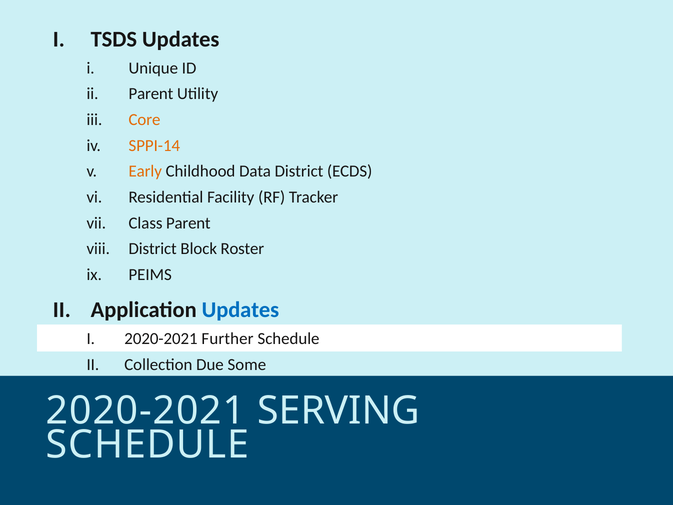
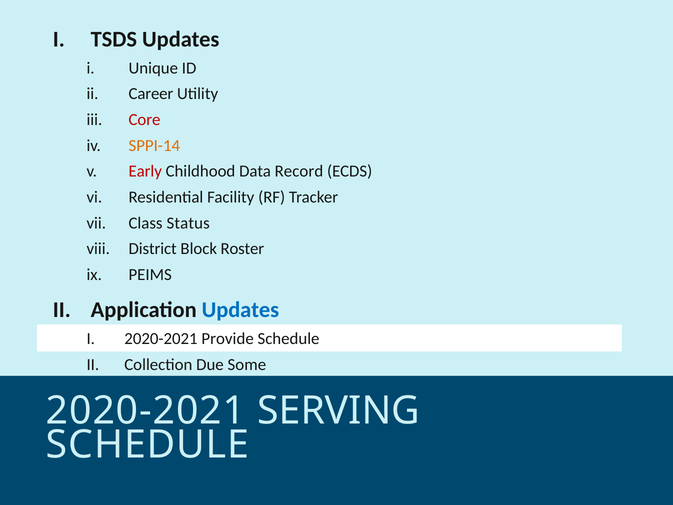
Parent: Parent -> Career (151, 94)
Core colour: orange -> red (145, 120)
Early colour: orange -> red (145, 171)
Data District: District -> Record (299, 171)
Class Parent: Parent -> Status (188, 223)
Further: Further -> Provide (228, 338)
